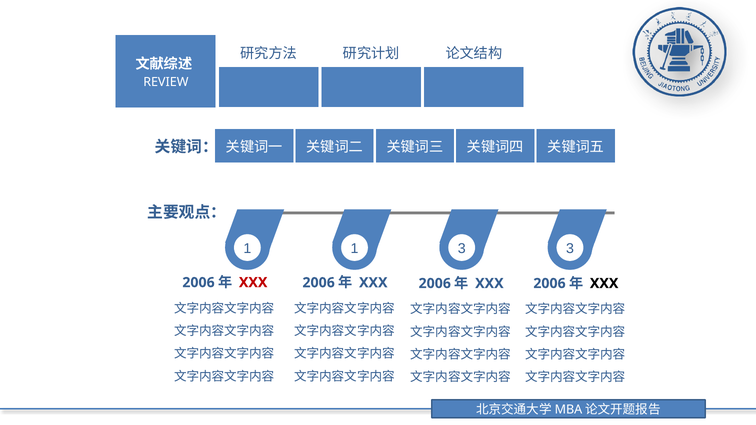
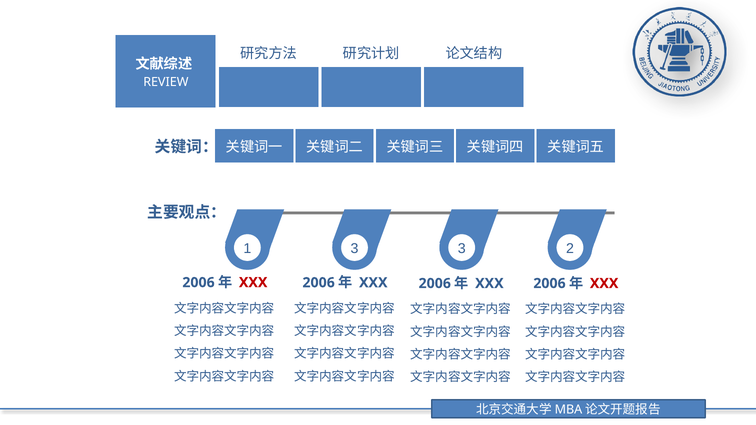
1 1: 1 -> 3 (355, 249)
3 3: 3 -> 2 (570, 249)
XXX colour: black -> red (604, 284)
